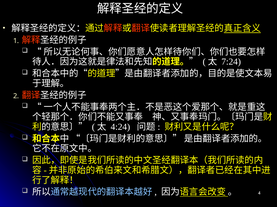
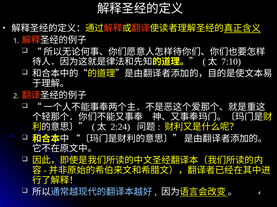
7:24: 7:24 -> 7:10 (231, 62)
4:24: 4:24 -> 2:24 (120, 127)
